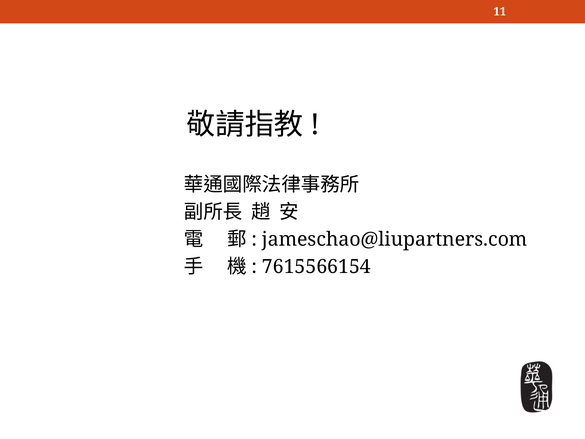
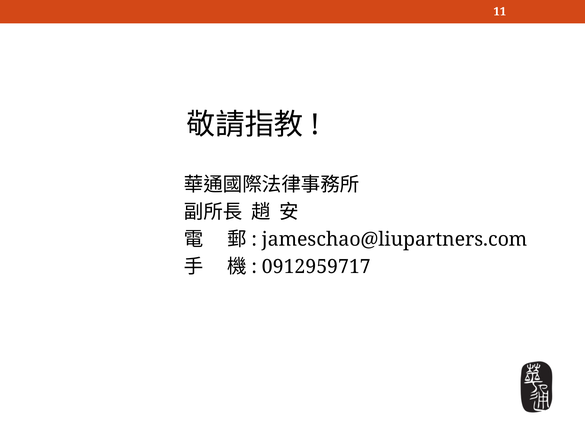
7615566154: 7615566154 -> 0912959717 (316, 267)
